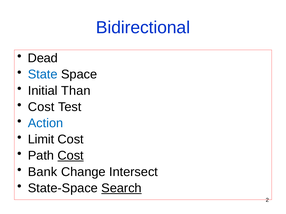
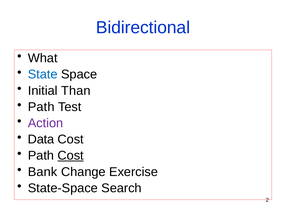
Dead: Dead -> What (43, 58)
Cost: Cost -> Path (41, 107)
Action colour: blue -> purple (46, 123)
Limit: Limit -> Data (41, 140)
Intersect: Intersect -> Exercise (134, 172)
Search underline: present -> none (122, 189)
